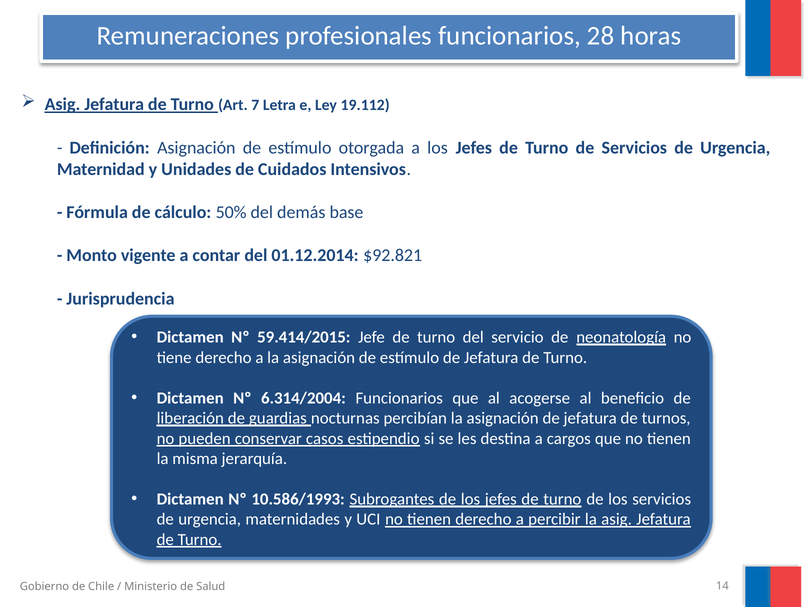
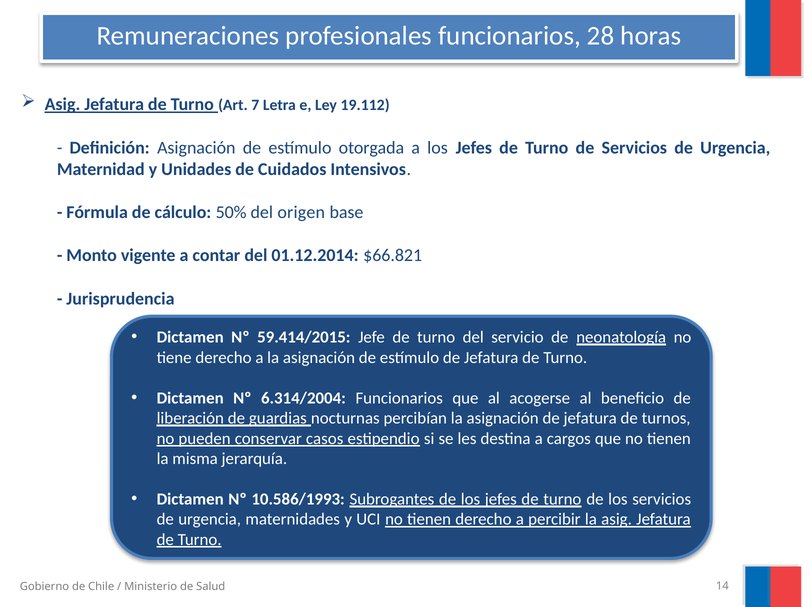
demás: demás -> origen (301, 213)
$92.821: $92.821 -> $66.821 (393, 256)
